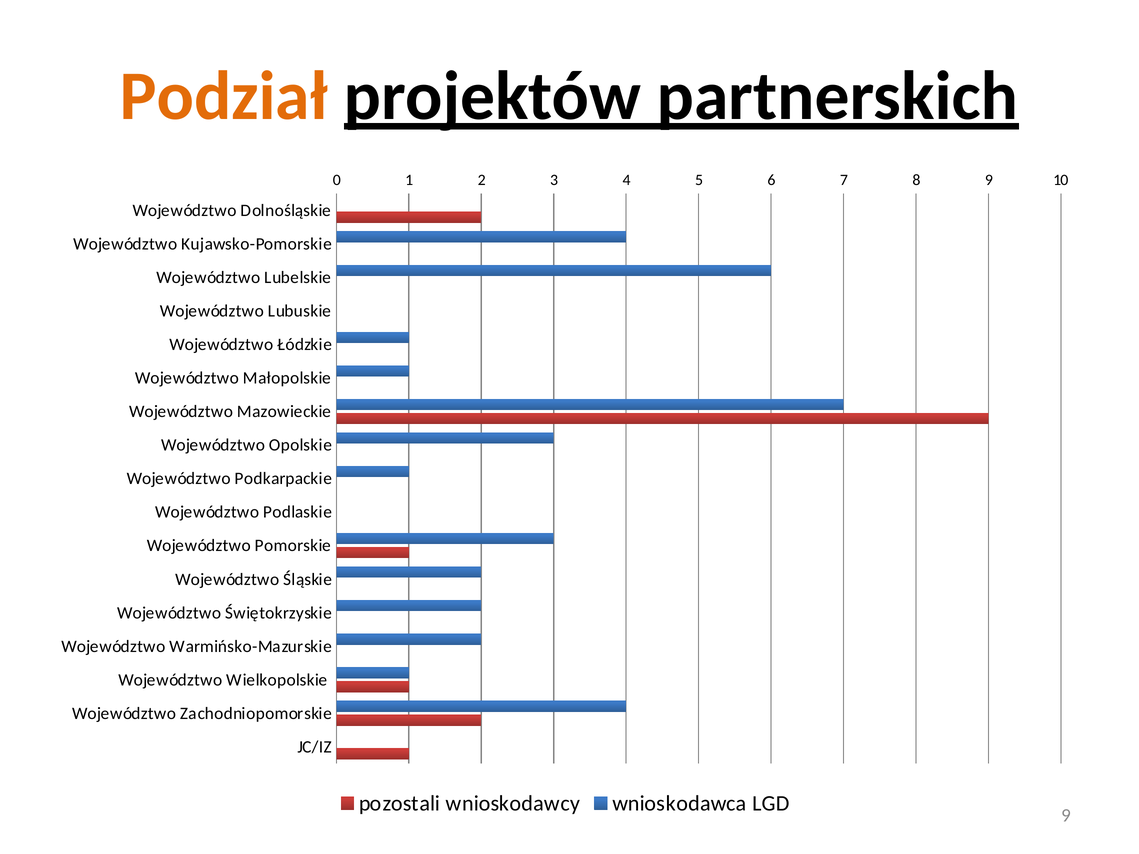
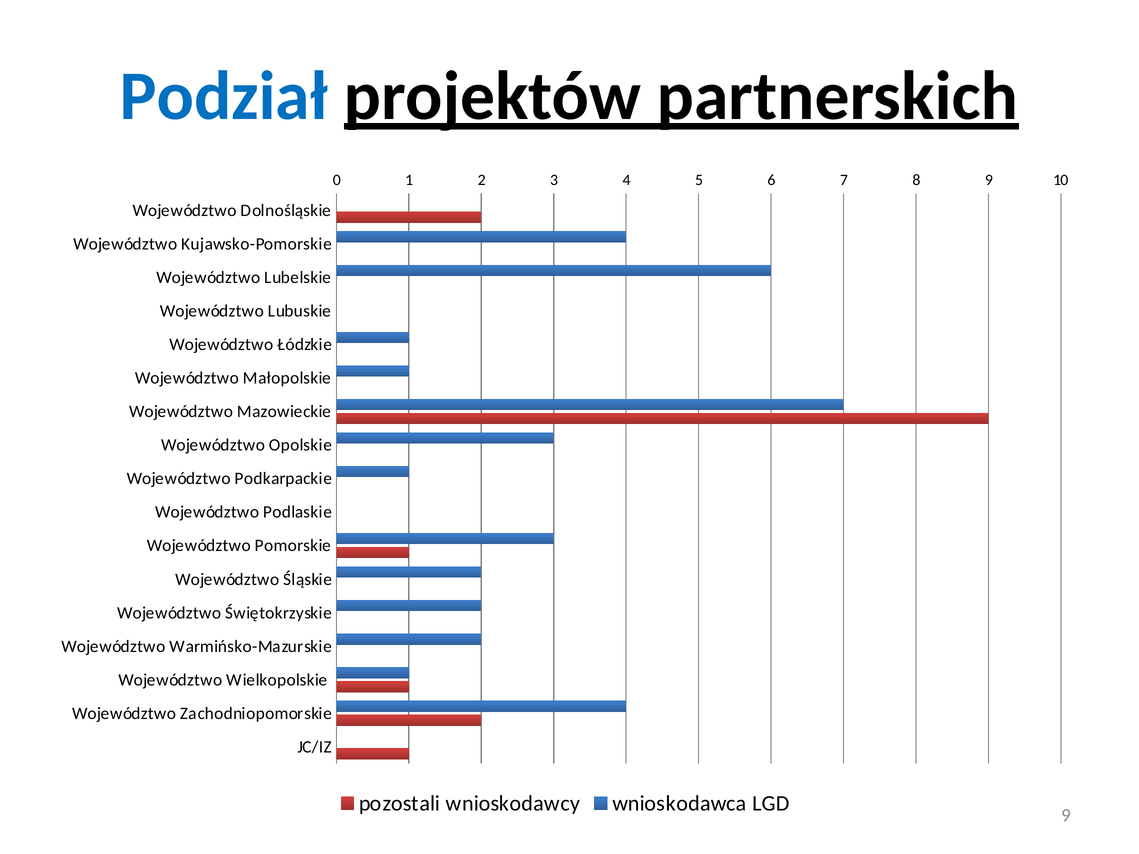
Podział colour: orange -> blue (224, 96)
